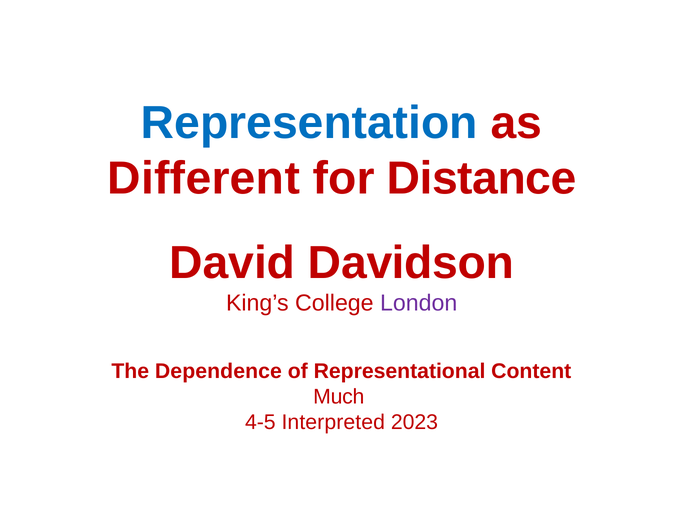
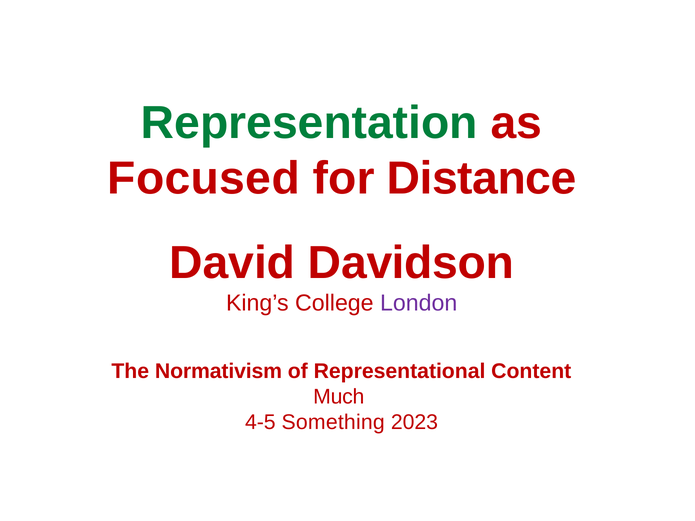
Representation colour: blue -> green (309, 123)
Different: Different -> Focused (204, 179)
Dependence: Dependence -> Normativism (219, 372)
Interpreted: Interpreted -> Something (333, 422)
